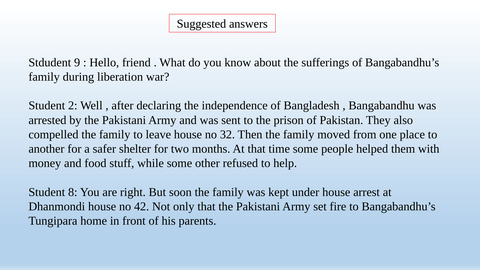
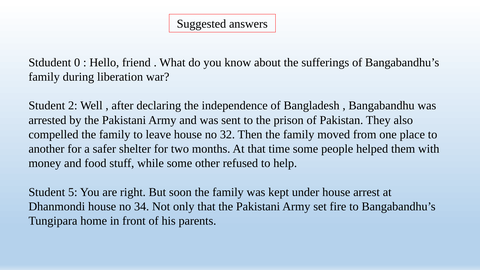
9: 9 -> 0 (77, 62)
8: 8 -> 5 (73, 192)
42: 42 -> 34 (142, 206)
